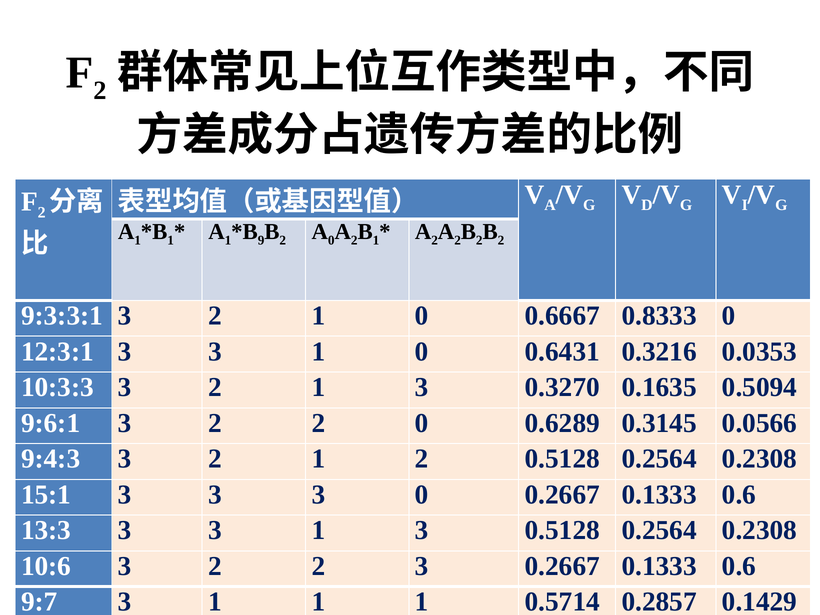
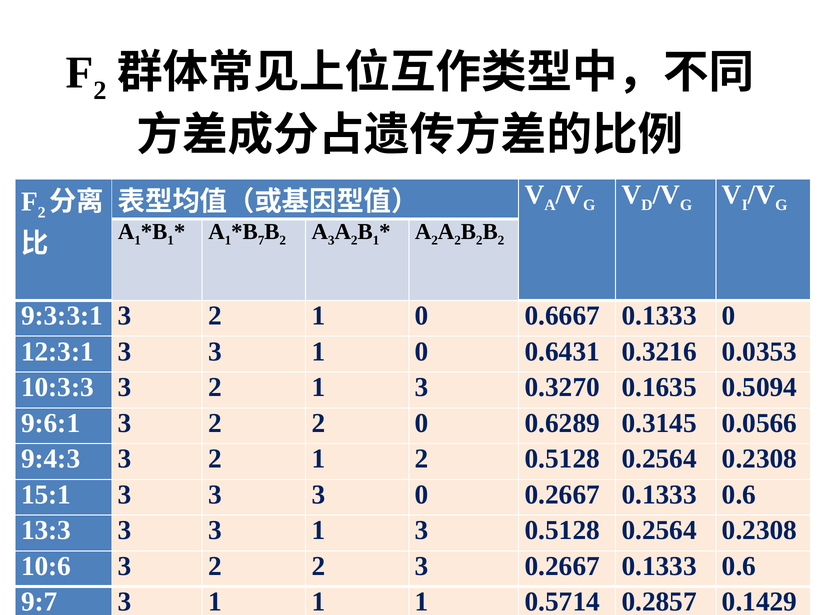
9: 9 -> 7 (261, 241)
0: 0 -> 3 (331, 241)
0.6667 0.8333: 0.8333 -> 0.1333 (659, 316)
